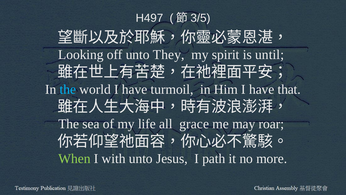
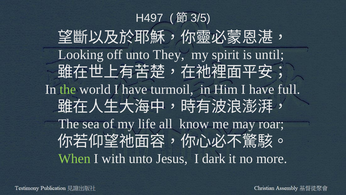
the colour: light blue -> light green (68, 89)
that: that -> full (289, 89)
grace: grace -> know (194, 124)
path: path -> dark (214, 158)
